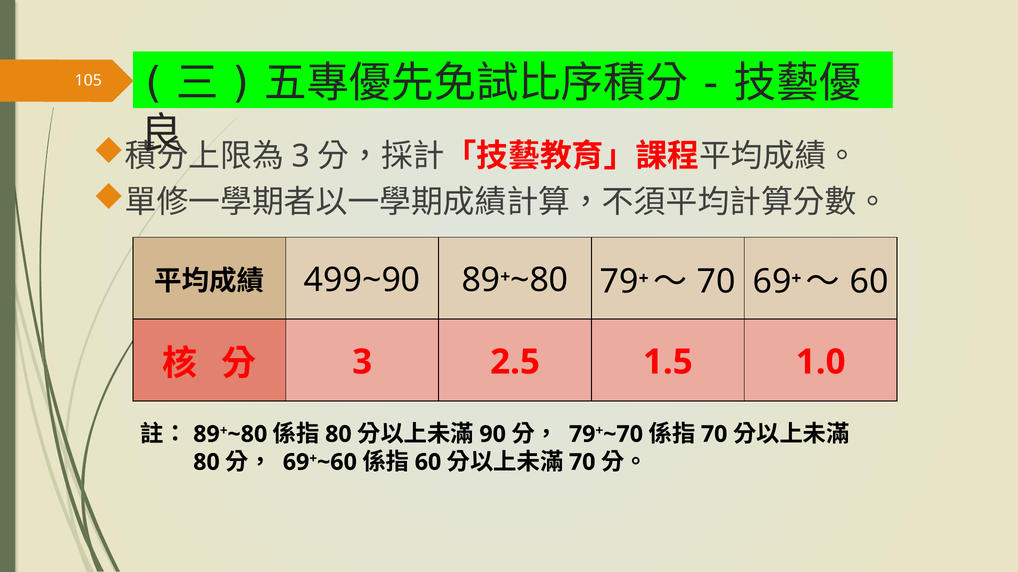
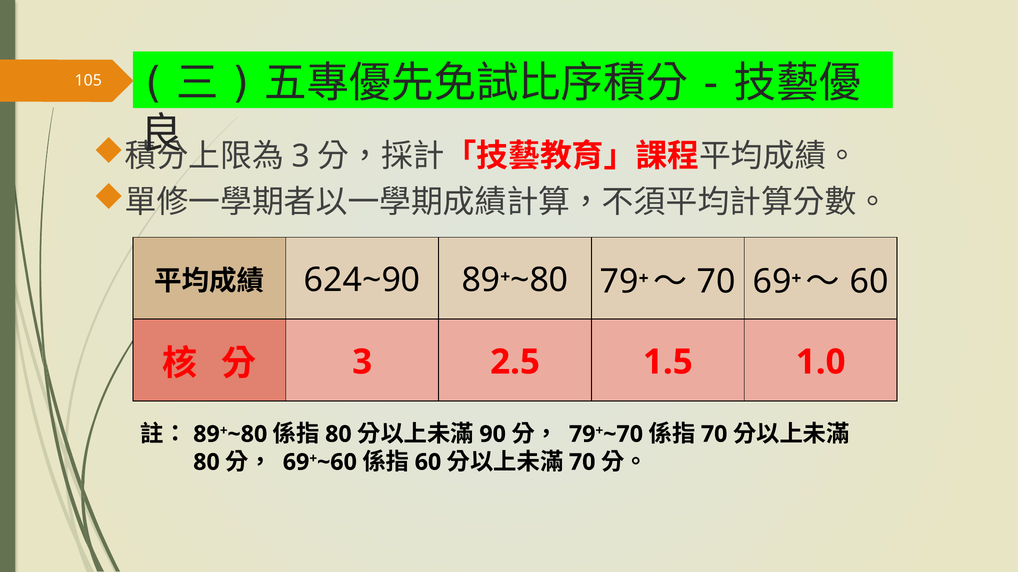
499~90: 499~90 -> 624~90 (362, 280)
